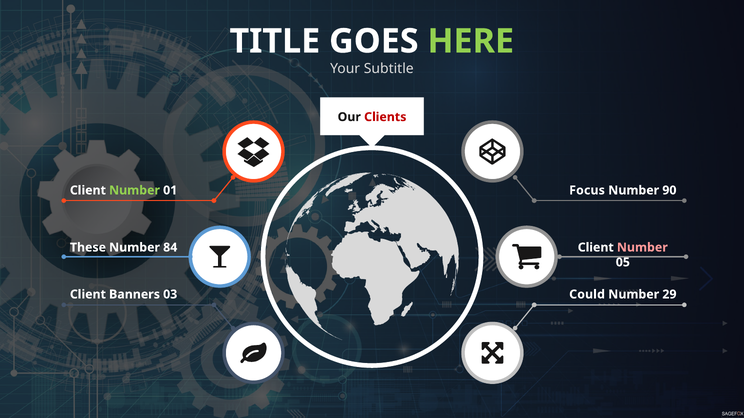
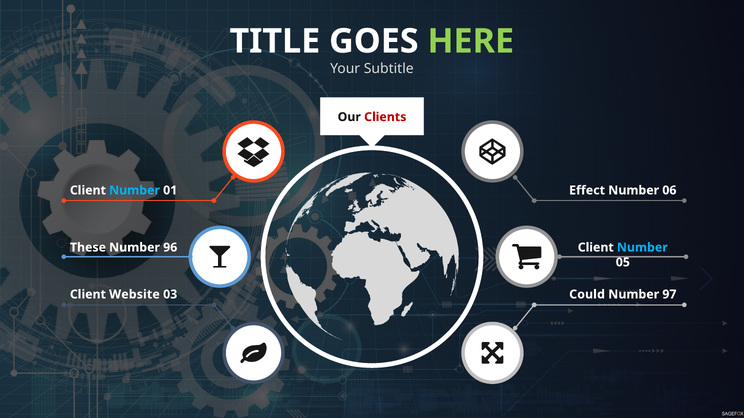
Number colour: light green -> light blue (135, 191)
Focus: Focus -> Effect (587, 191)
90: 90 -> 06 (669, 191)
Number colour: pink -> light blue (642, 248)
84: 84 -> 96 (170, 248)
Banners: Banners -> Website (134, 295)
29: 29 -> 97 (669, 295)
